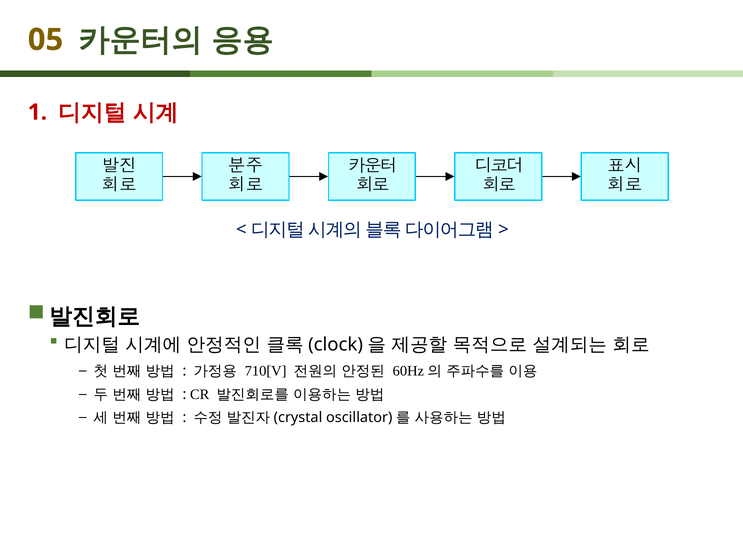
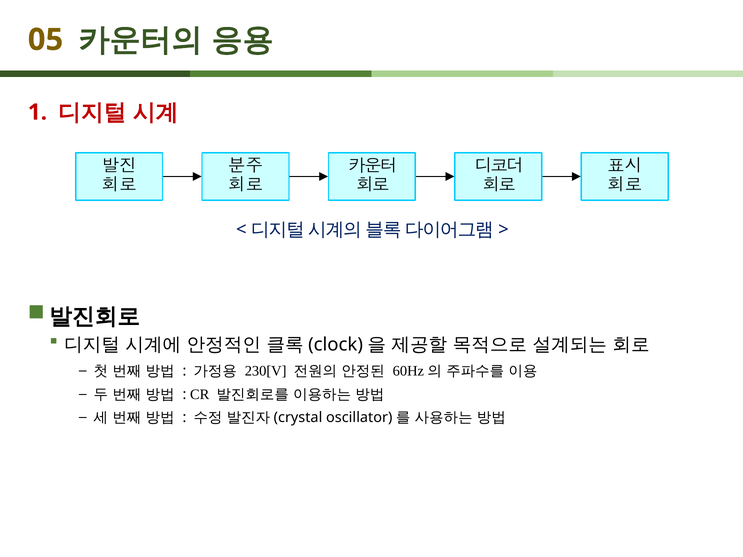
710[V: 710[V -> 230[V (266, 371)
